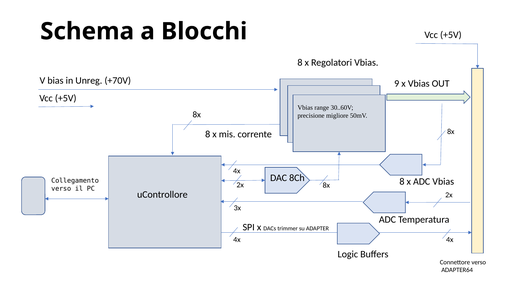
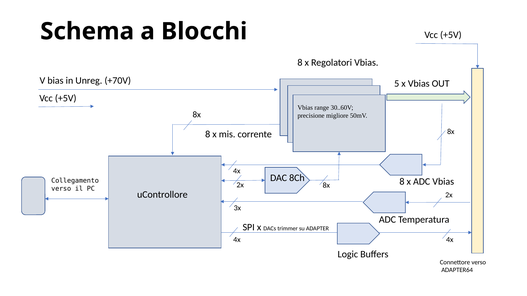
9: 9 -> 5 (397, 84)
